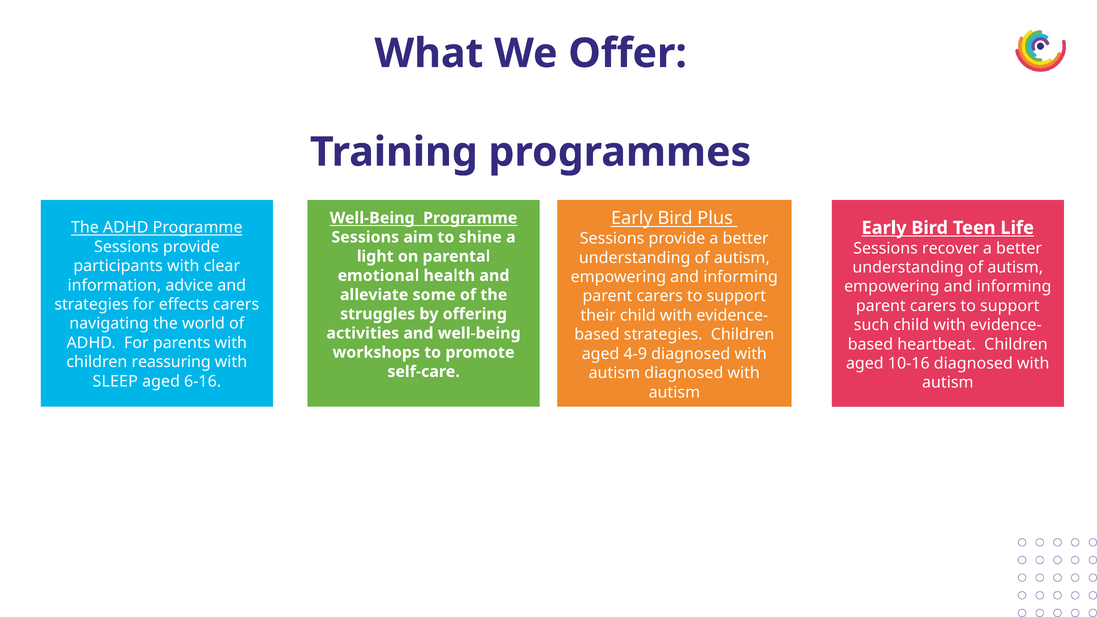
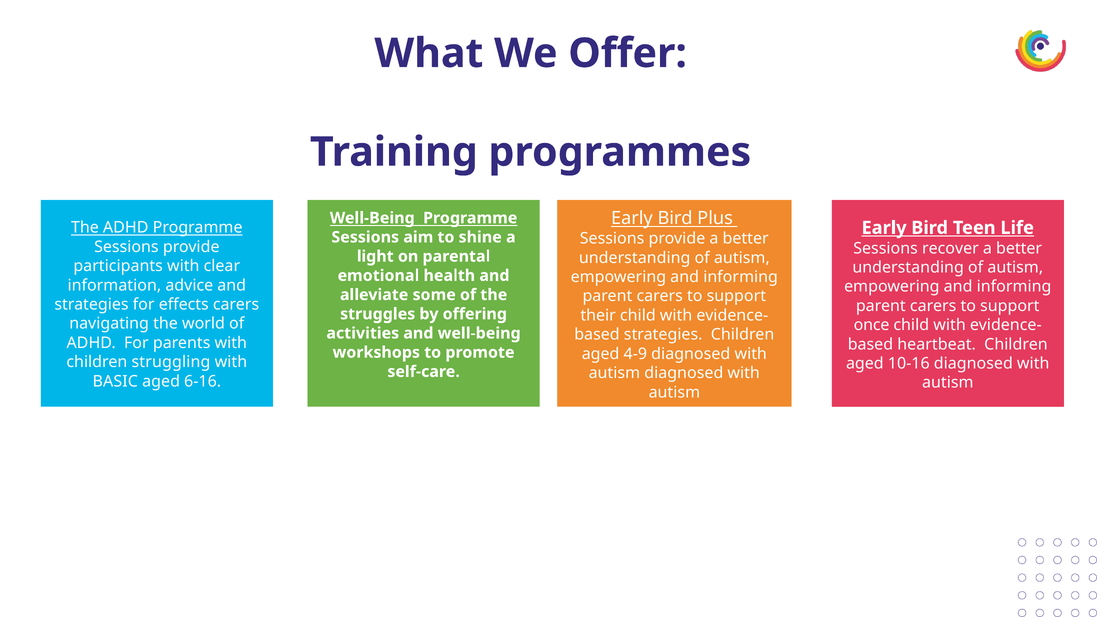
such: such -> once (872, 325)
reassuring: reassuring -> struggling (171, 362)
SLEEP: SLEEP -> BASIC (115, 381)
